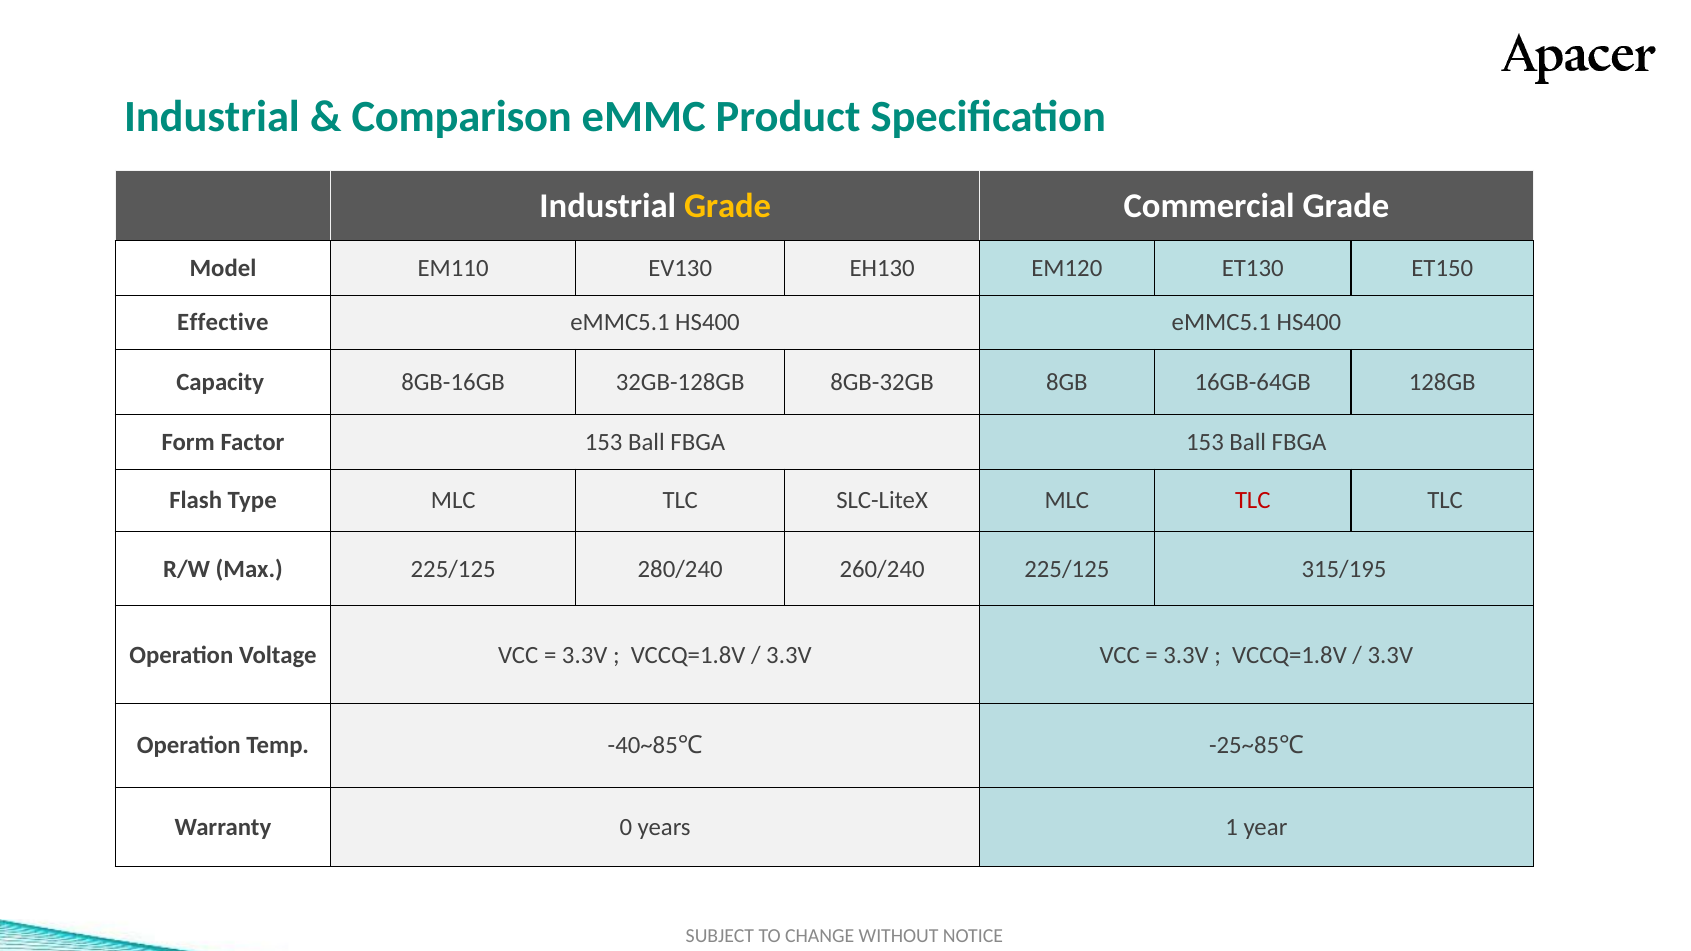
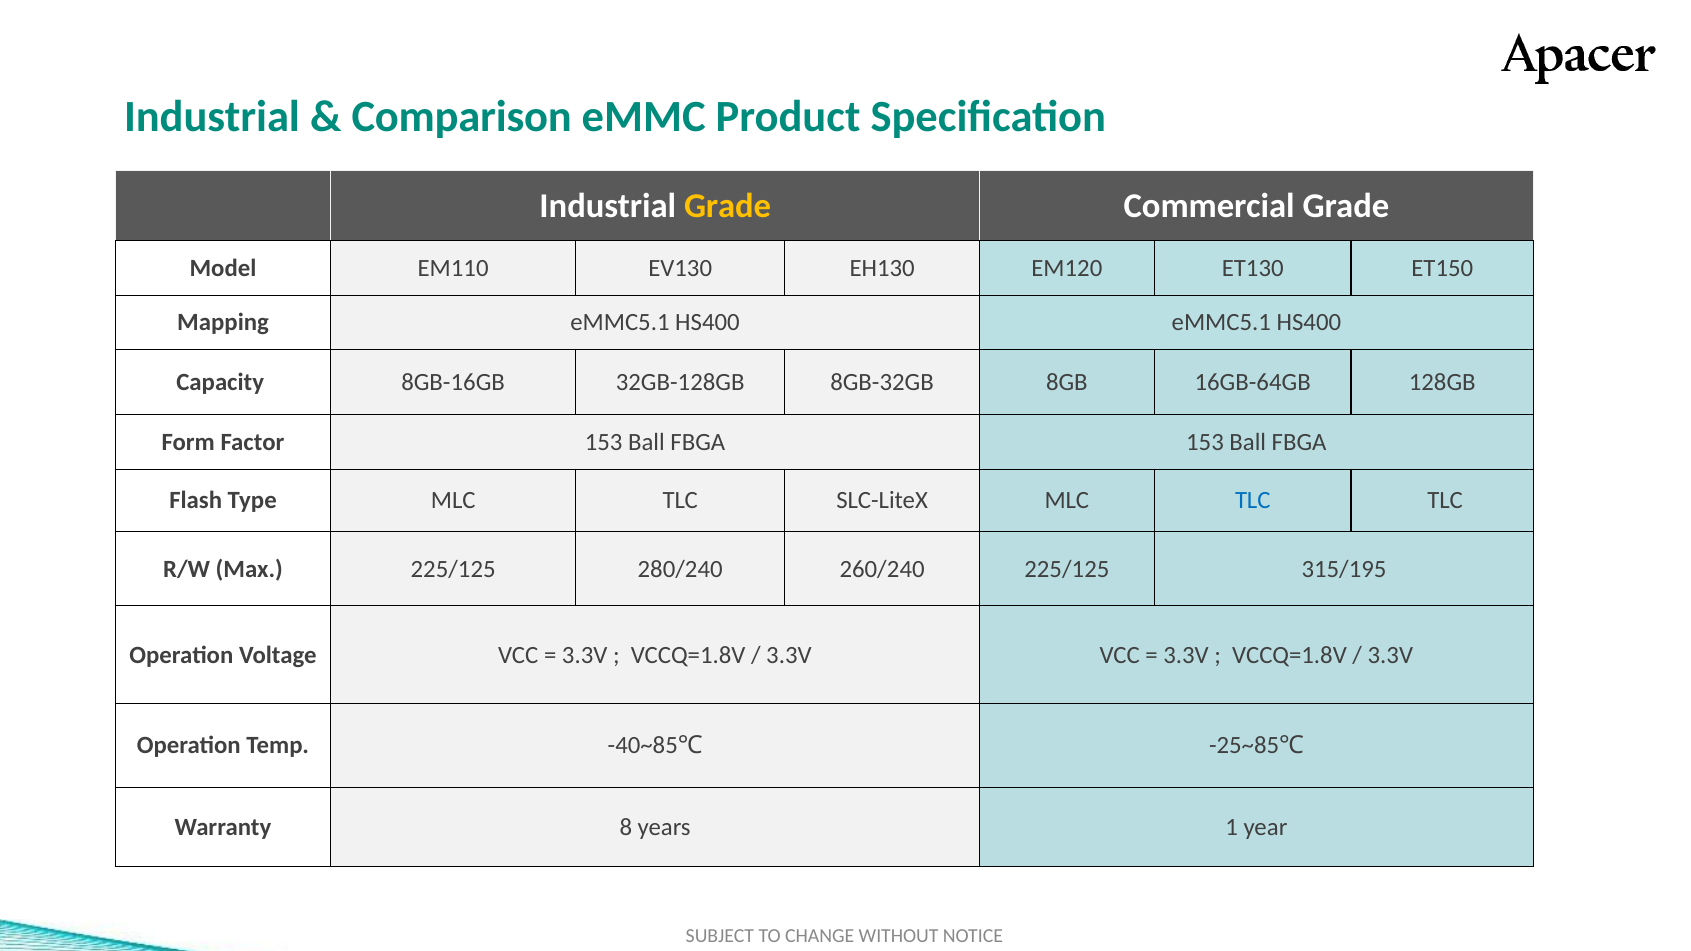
Effective: Effective -> Mapping (223, 323)
TLC colour: red -> blue (1253, 501)
0: 0 -> 8 (626, 827)
